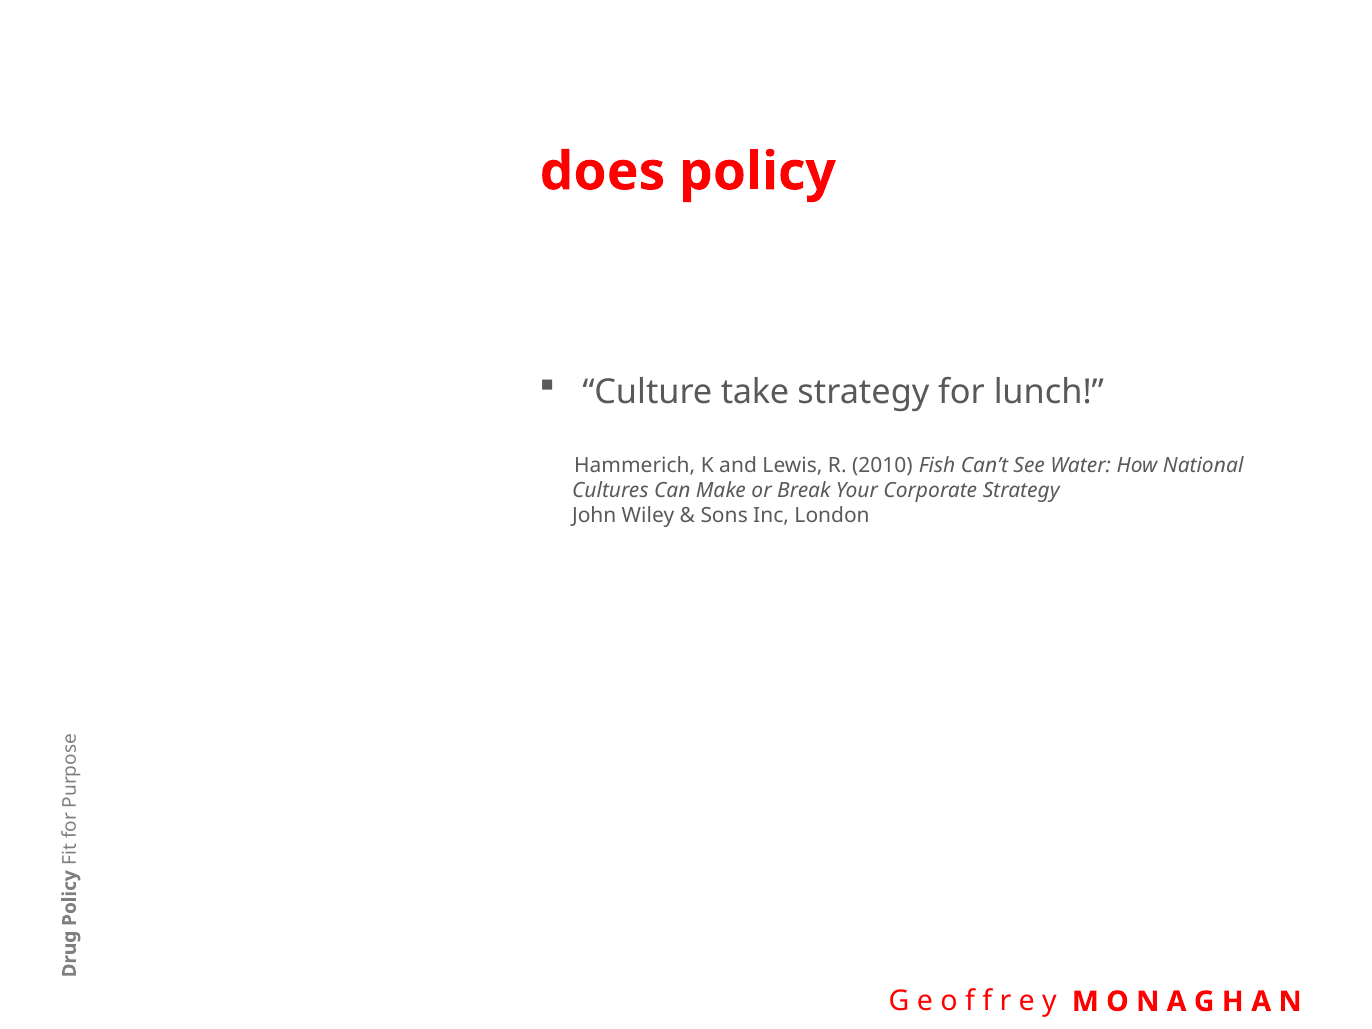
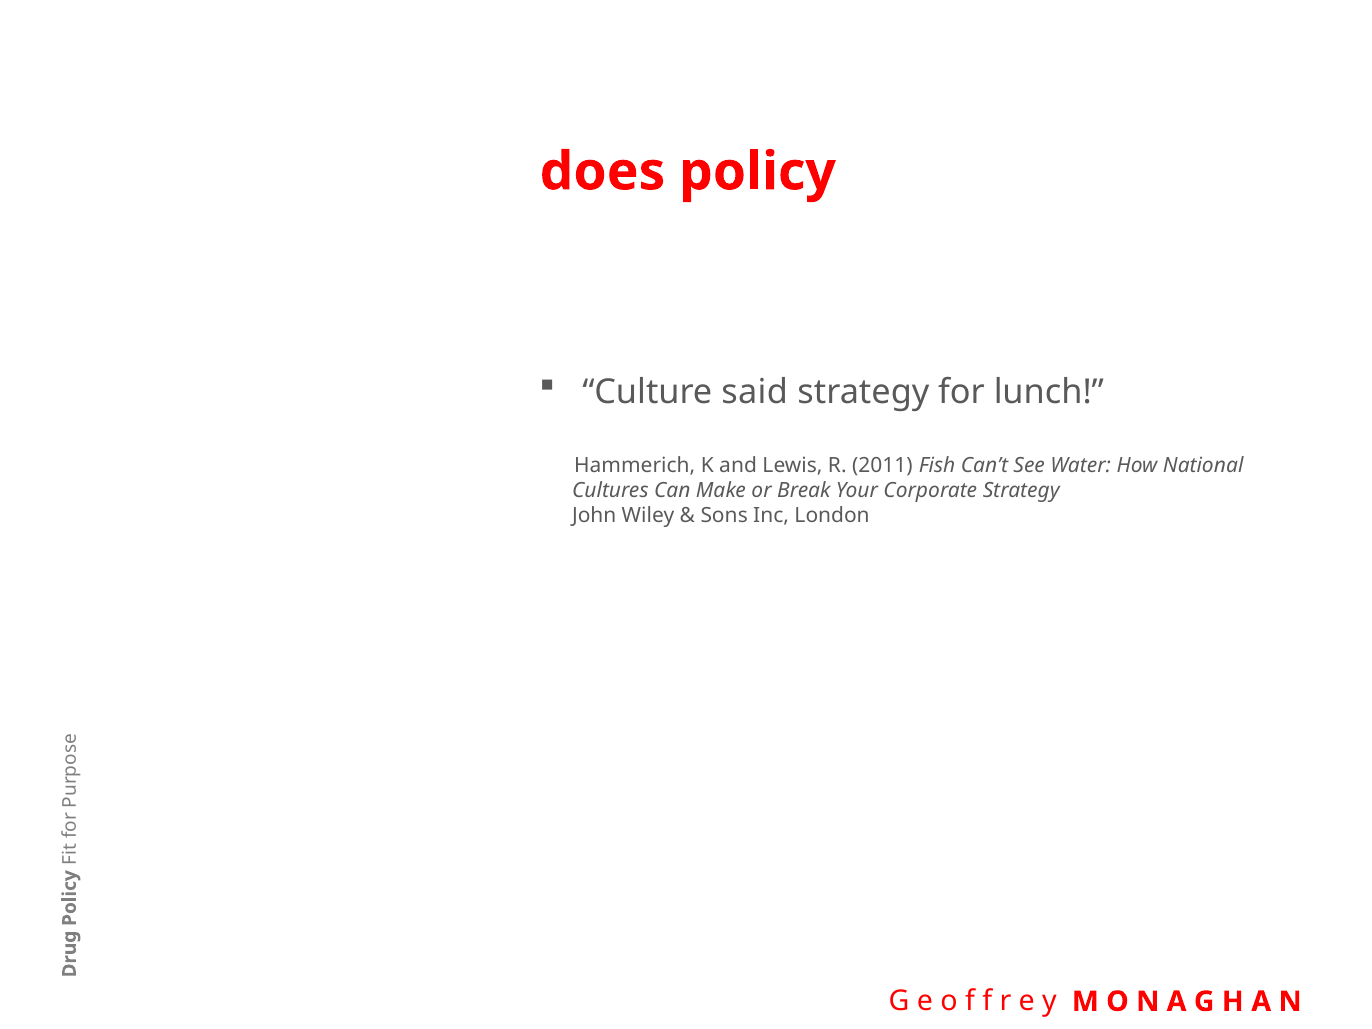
take: take -> said (755, 392)
2010: 2010 -> 2011 (882, 465)
